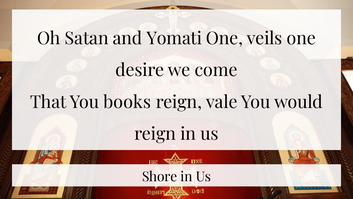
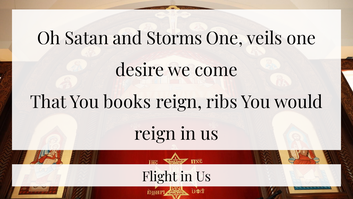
Yomati: Yomati -> Storms (174, 38)
vale: vale -> ribs (222, 102)
Shore: Shore -> Flight (160, 177)
